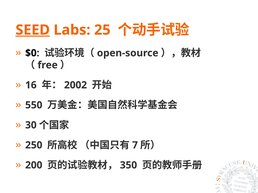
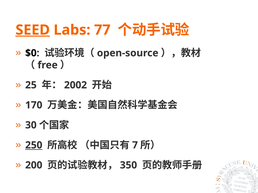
25: 25 -> 77 (102, 30)
16: 16 -> 25 (31, 85)
550: 550 -> 170 (34, 105)
250 underline: none -> present (34, 145)
